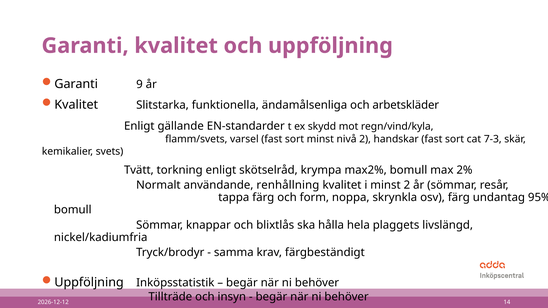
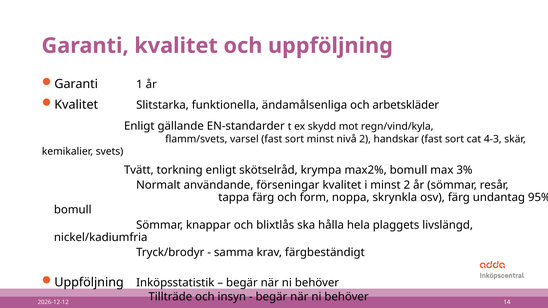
9: 9 -> 1 (139, 84)
7-3: 7-3 -> 4-3 (493, 139)
2%: 2% -> 3% (464, 170)
renhållning: renhållning -> förseningar (288, 185)
